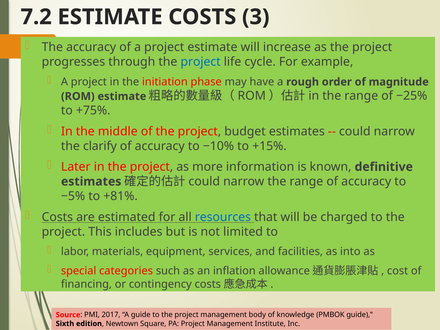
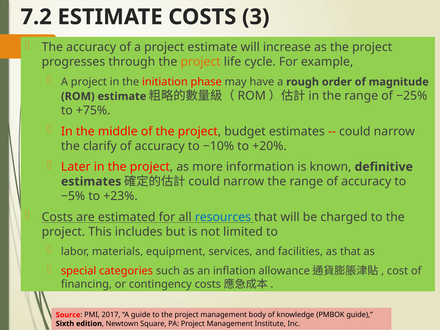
project colour: blue -> orange (201, 62)
+15%: +15% -> +20% (269, 146)
+81%: +81% -> +23% (121, 196)
as into: into -> that (350, 252)
